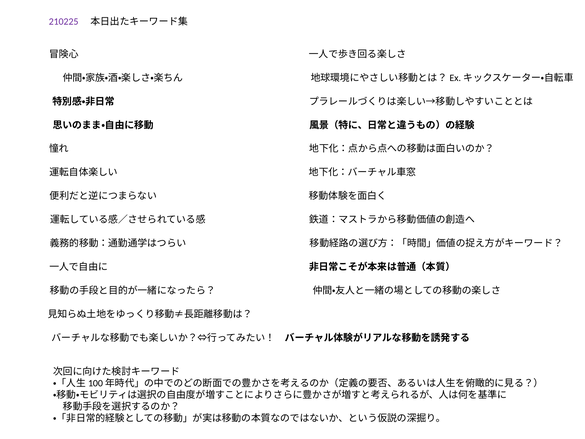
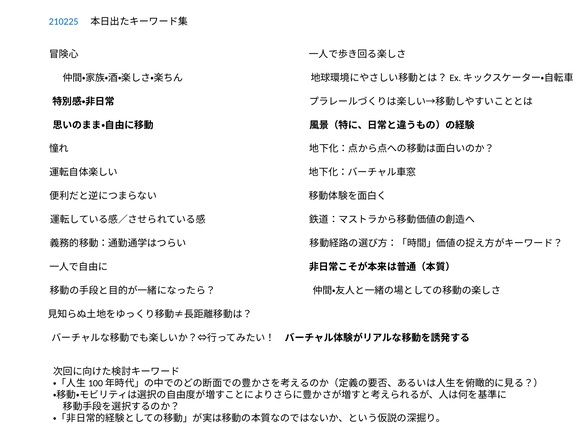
210225 colour: purple -> blue (64, 22)
